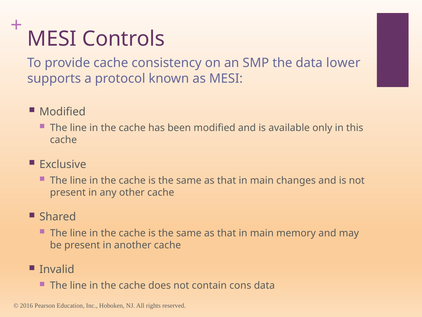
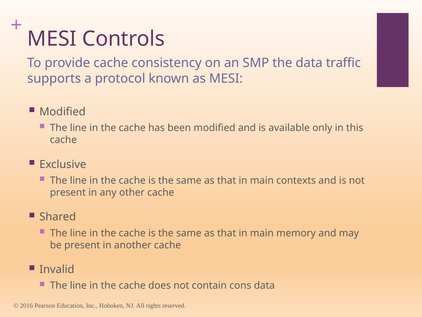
lower: lower -> traffic (343, 63)
changes: changes -> contexts (296, 180)
